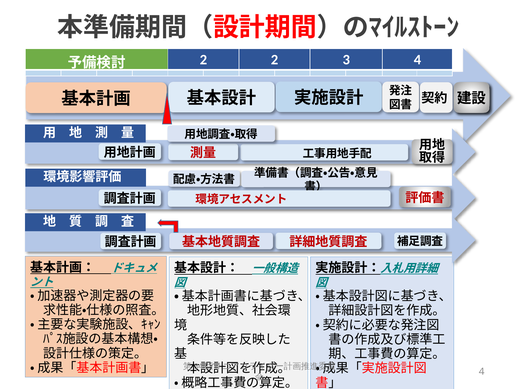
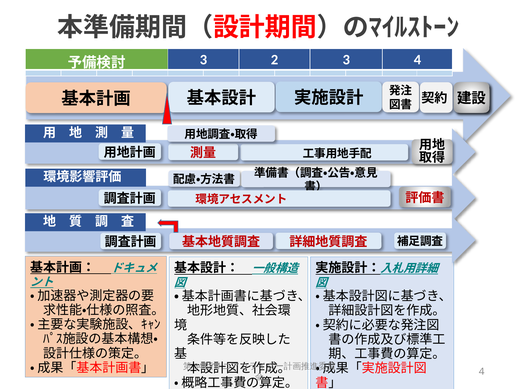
2: 2 -> 3 (203, 60)
